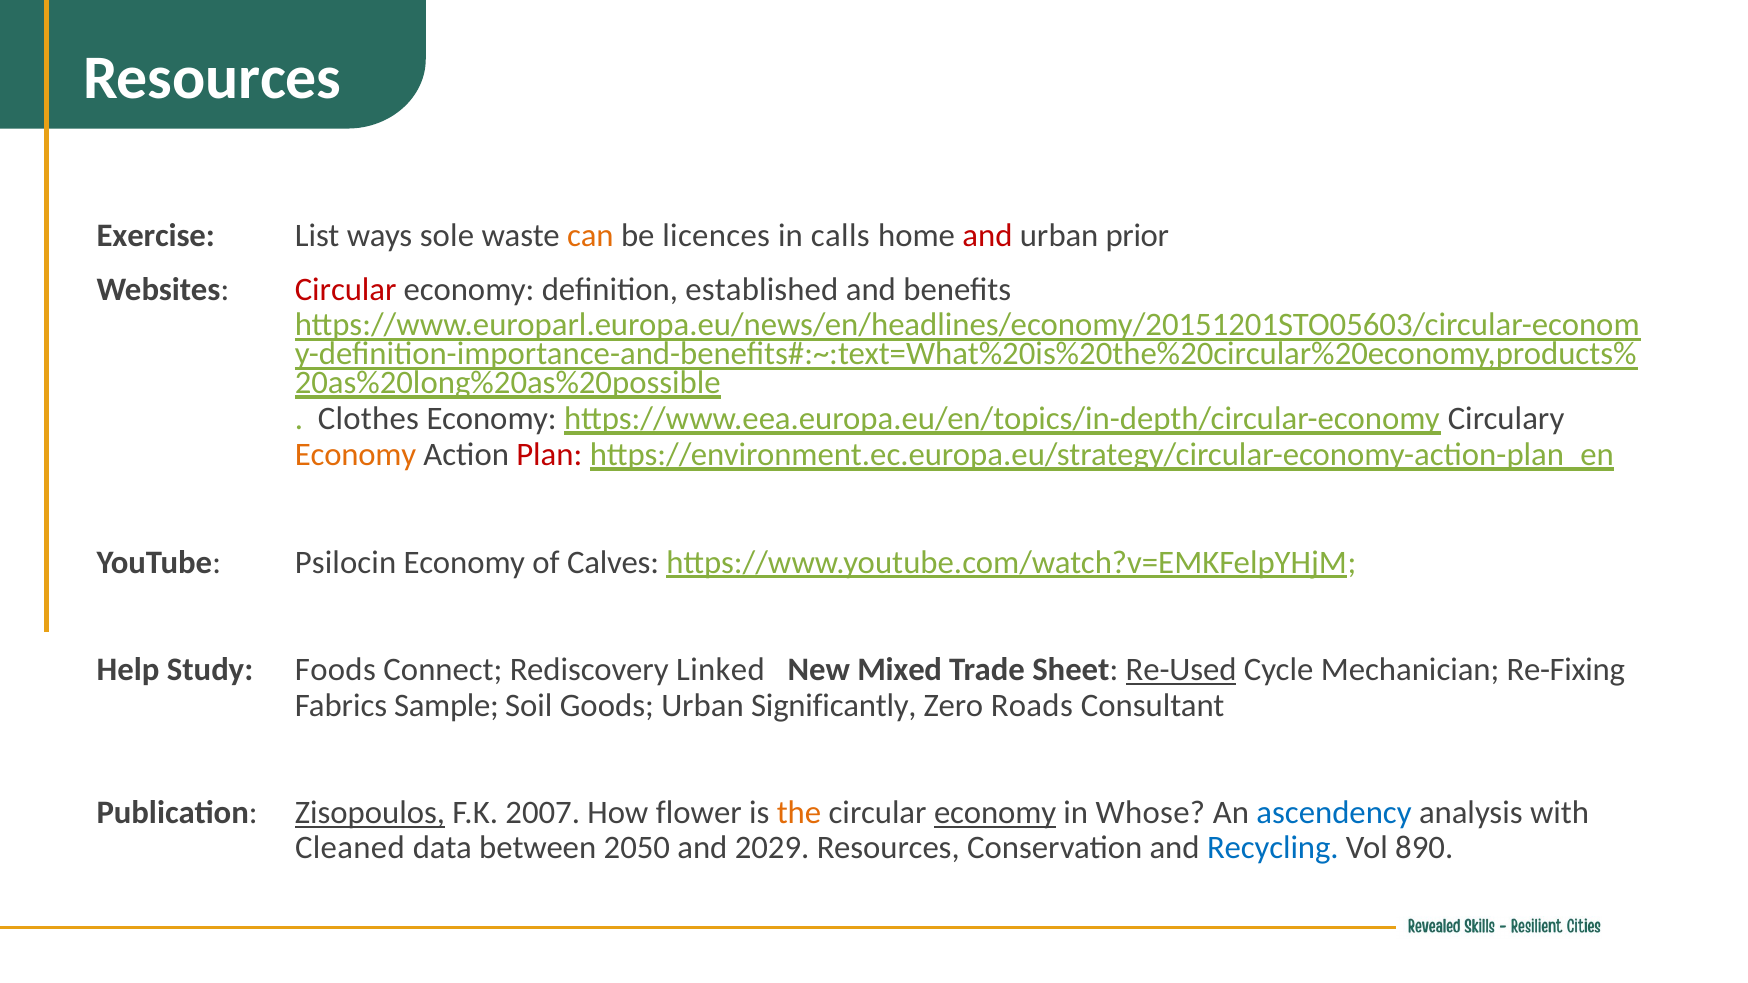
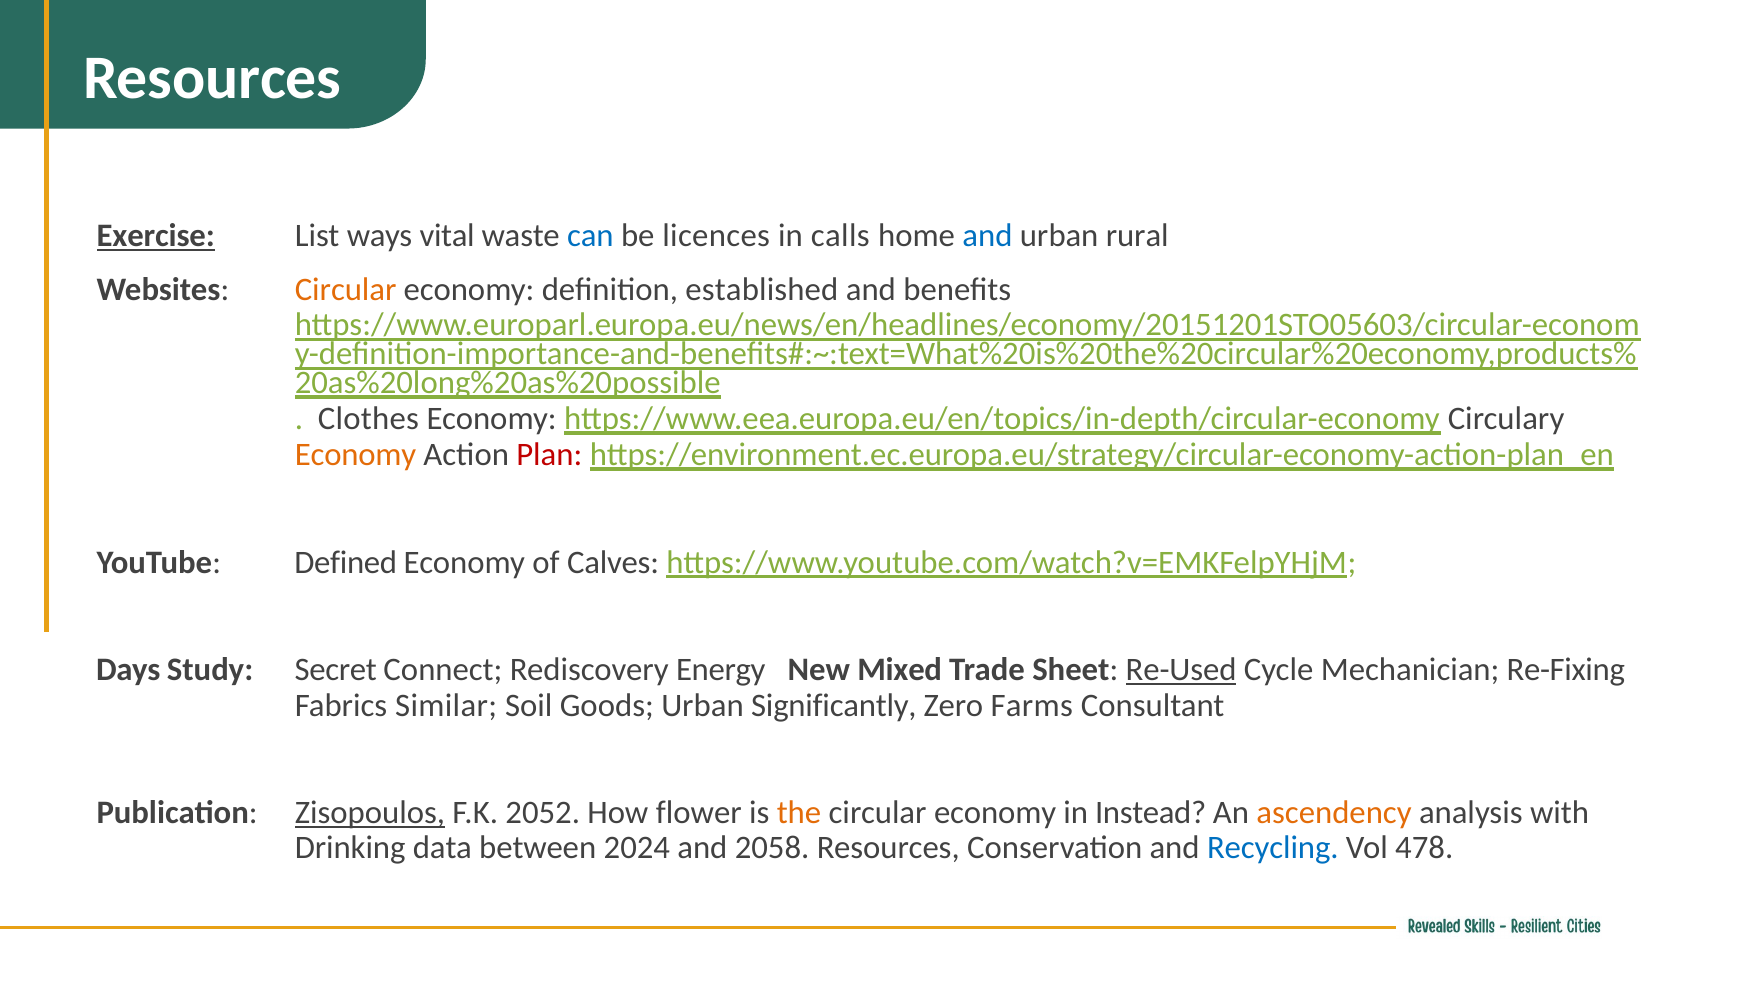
Exercise underline: none -> present (156, 236)
sole: sole -> vital (447, 236)
can colour: orange -> blue (590, 236)
and colour: red -> blue (987, 236)
prior: prior -> rural (1137, 236)
Circular colour: red -> orange (346, 289)
Psilocin: Psilocin -> Defined (346, 563)
Help: Help -> Days (128, 670)
Foods: Foods -> Secret (336, 670)
Linked: Linked -> Energy (721, 670)
Sample: Sample -> Similar (446, 705)
Roads: Roads -> Farms (1032, 705)
2007: 2007 -> 2052 (543, 813)
economy underline: present -> none (995, 813)
Whose: Whose -> Instead (1151, 813)
ascendency colour: blue -> orange (1334, 813)
Cleaned: Cleaned -> Drinking (350, 848)
2050: 2050 -> 2024 (637, 848)
2029: 2029 -> 2058 (772, 848)
890: 890 -> 478 (1424, 848)
